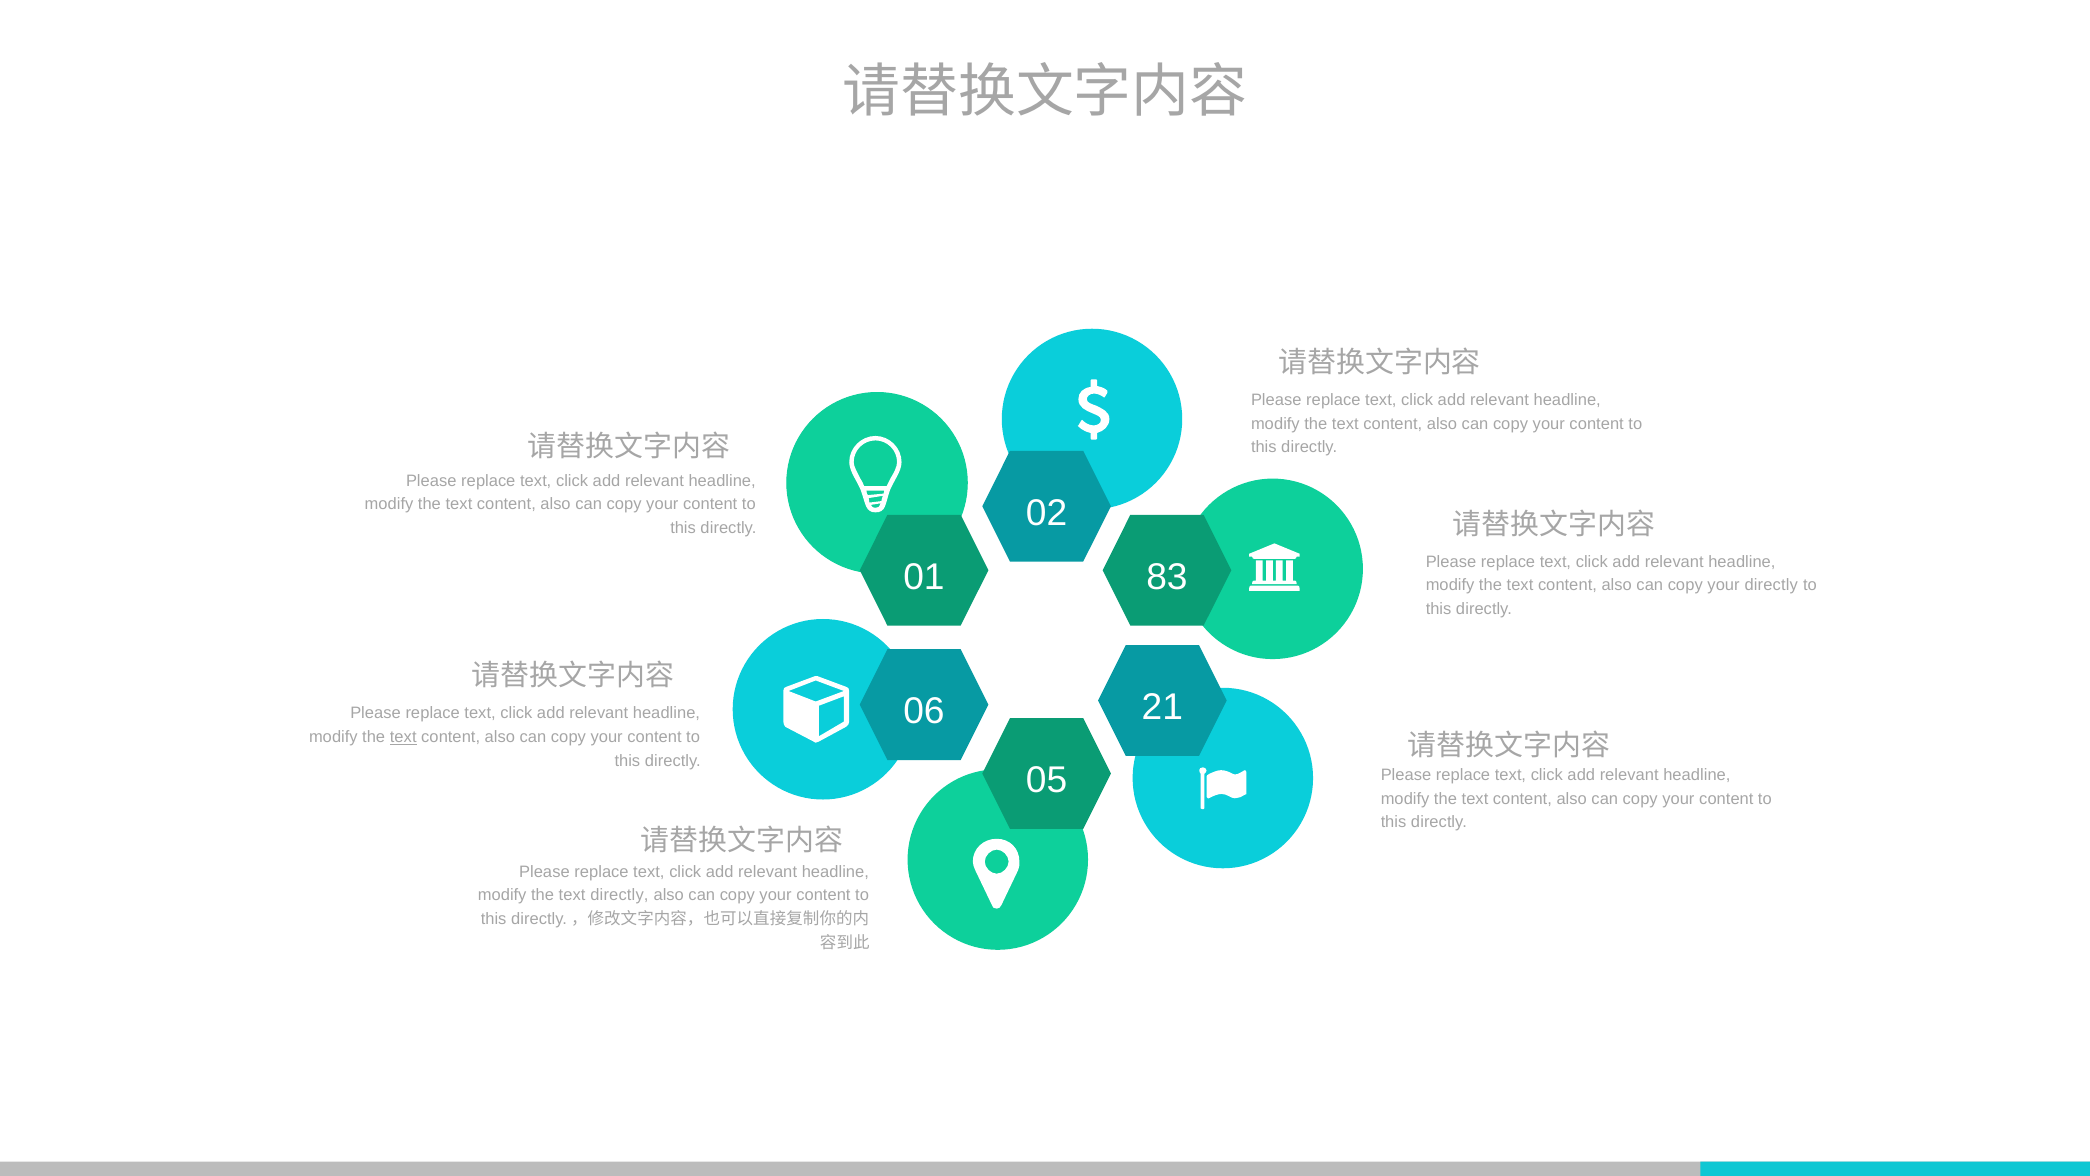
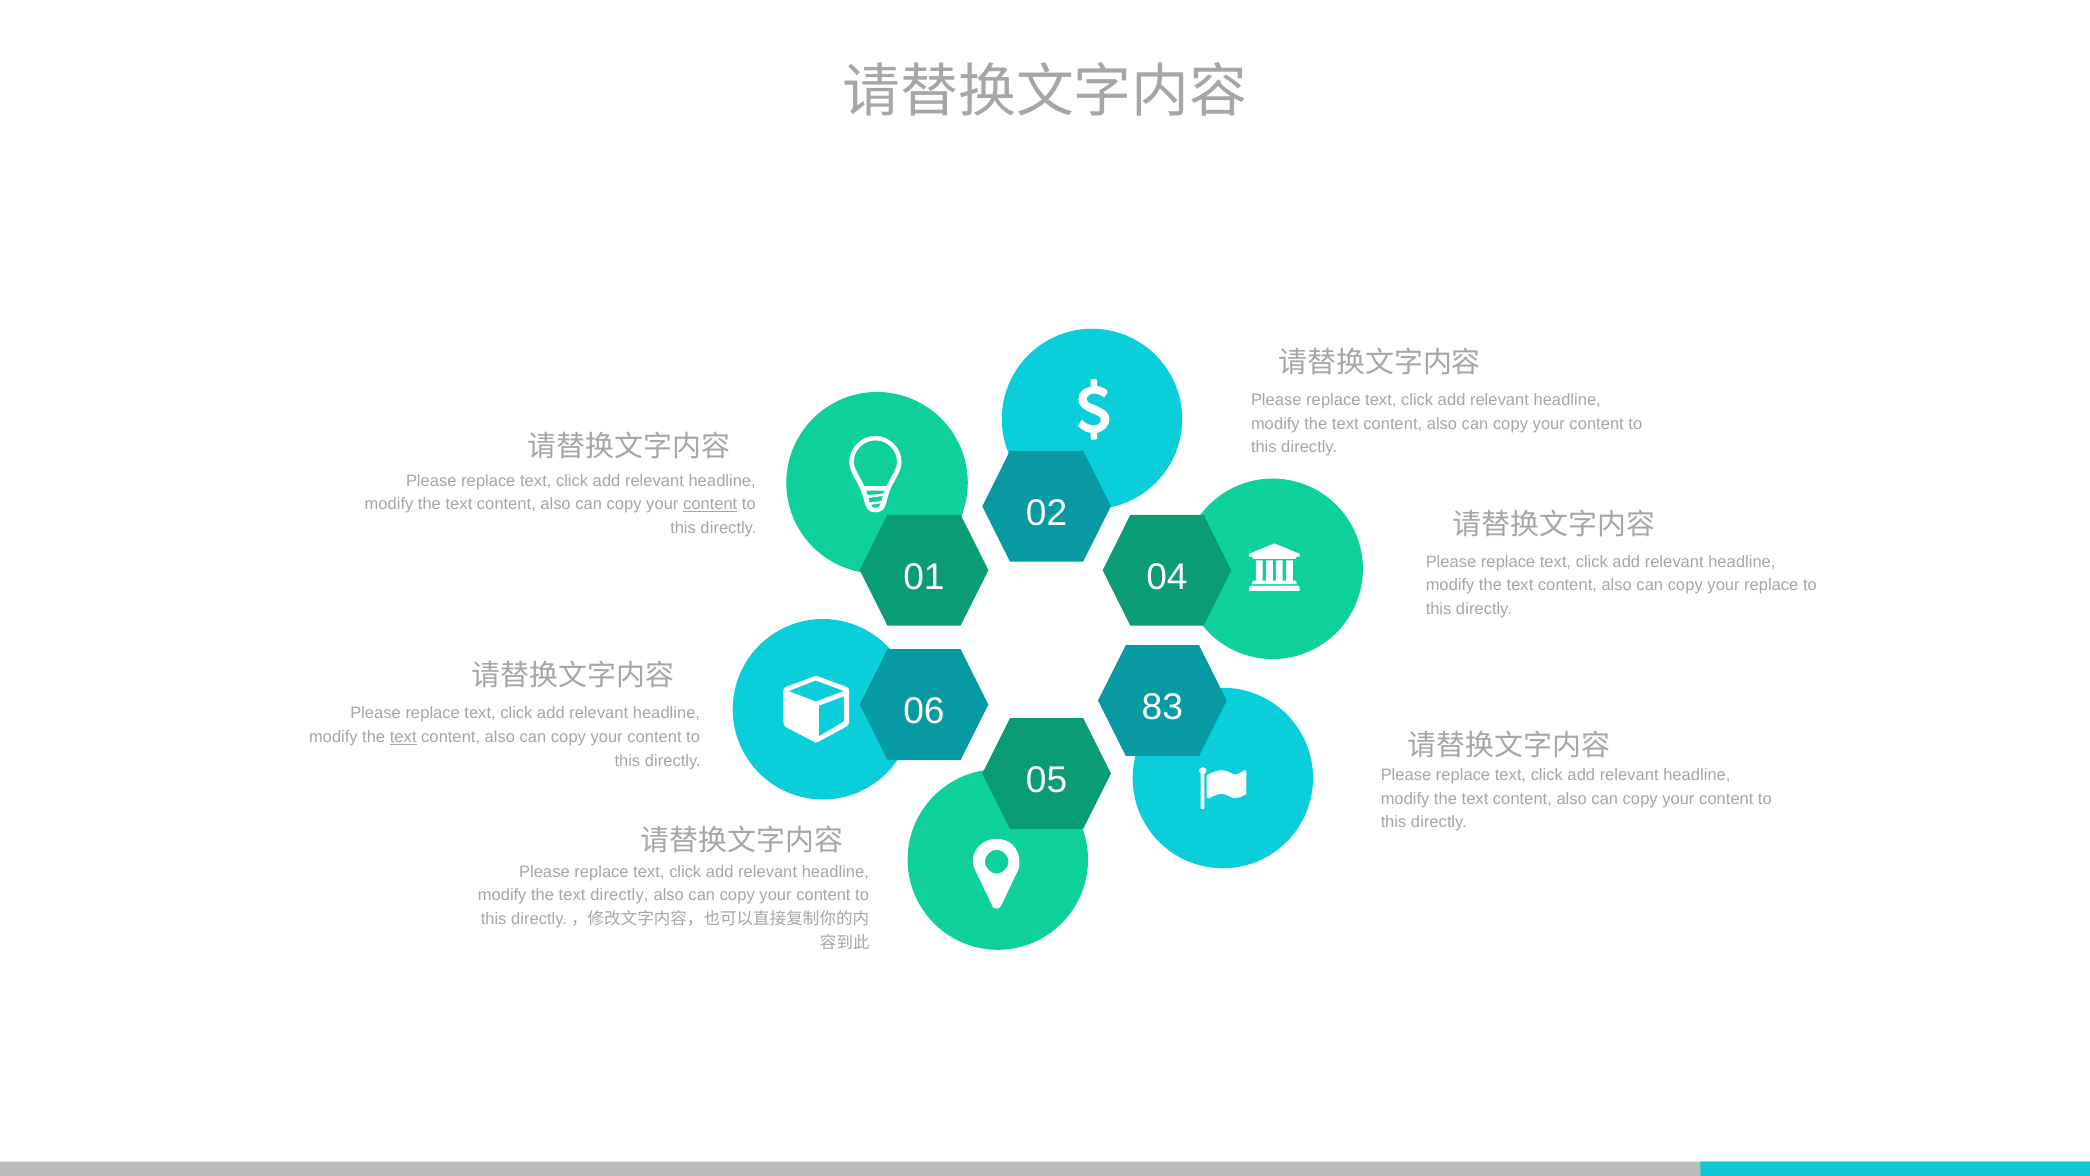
content underline: none -> present (710, 504)
83: 83 -> 04 (1167, 577)
your directly: directly -> replace (1771, 585)
21: 21 -> 83 (1162, 707)
